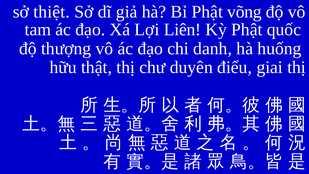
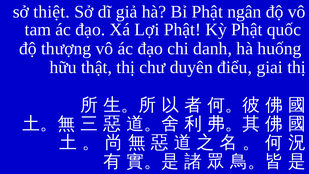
võng: võng -> ngân (244, 12)
Lợi Liên: Liên -> Phật (182, 30)
